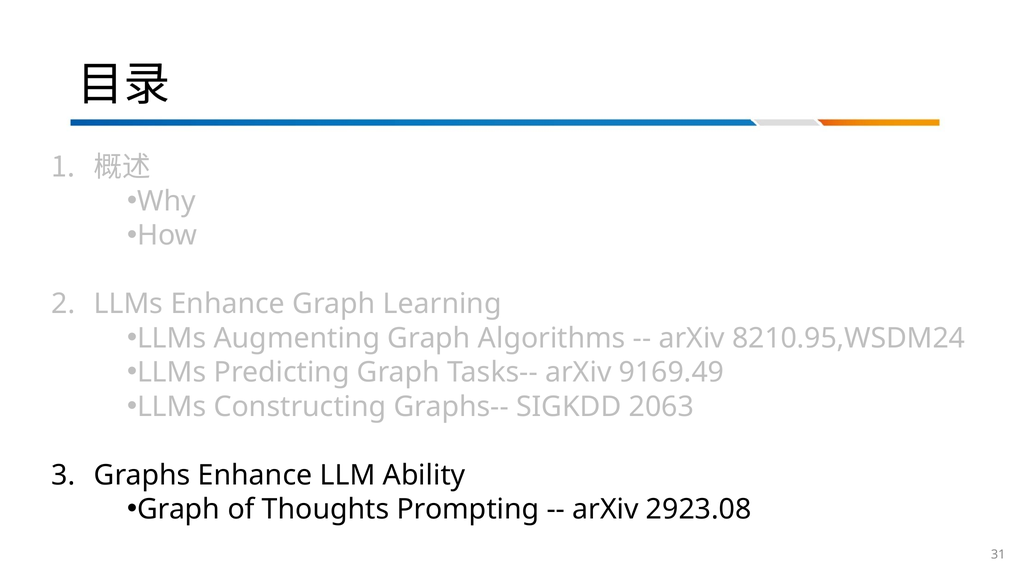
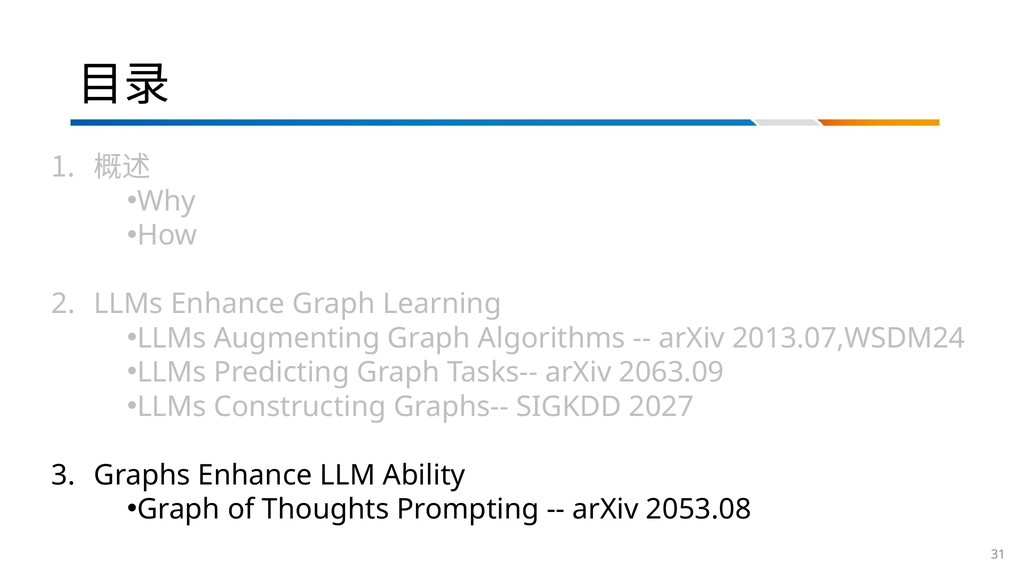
8210.95,WSDM24: 8210.95,WSDM24 -> 2013.07,WSDM24 (849, 338)
9169.49: 9169.49 -> 2063.09 (671, 372)
2063: 2063 -> 2027 (661, 407)
2923.08: 2923.08 -> 2053.08 (699, 509)
